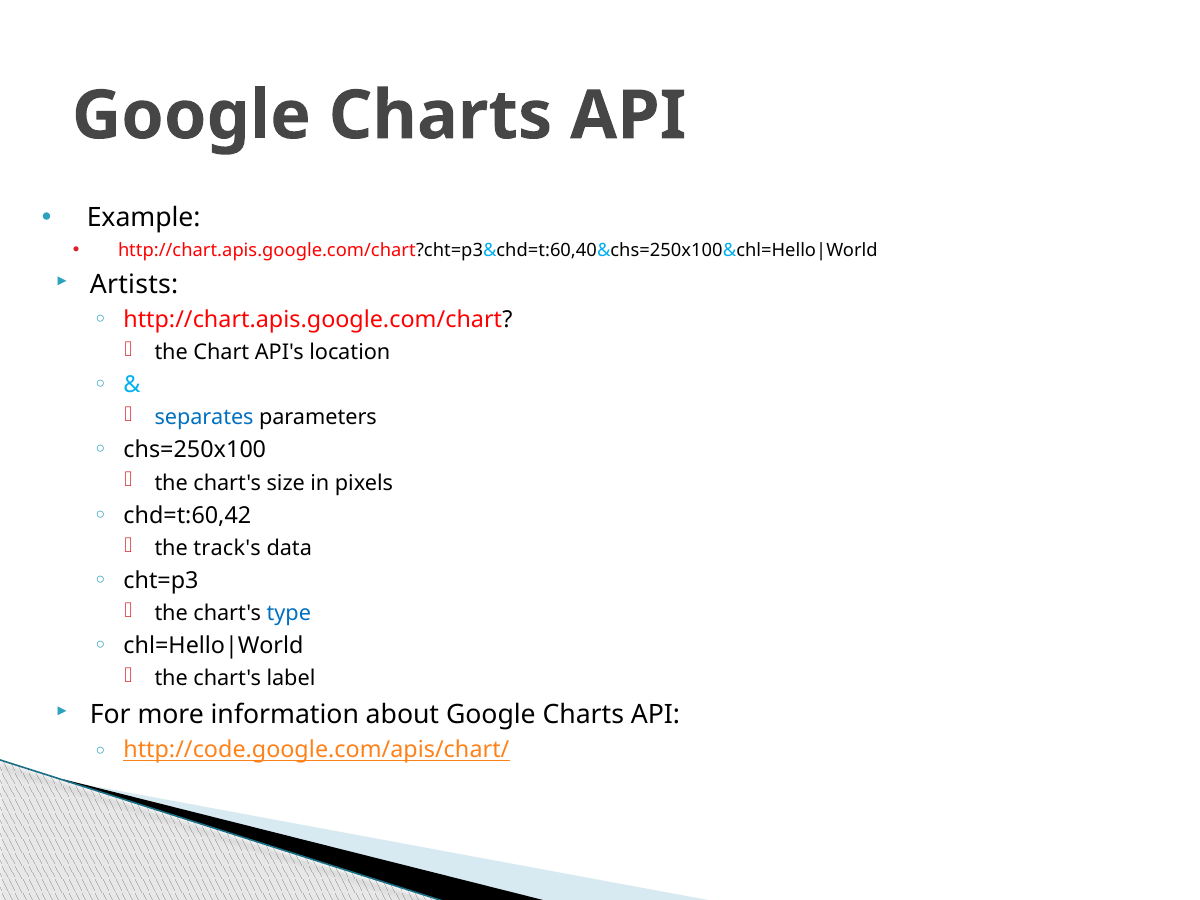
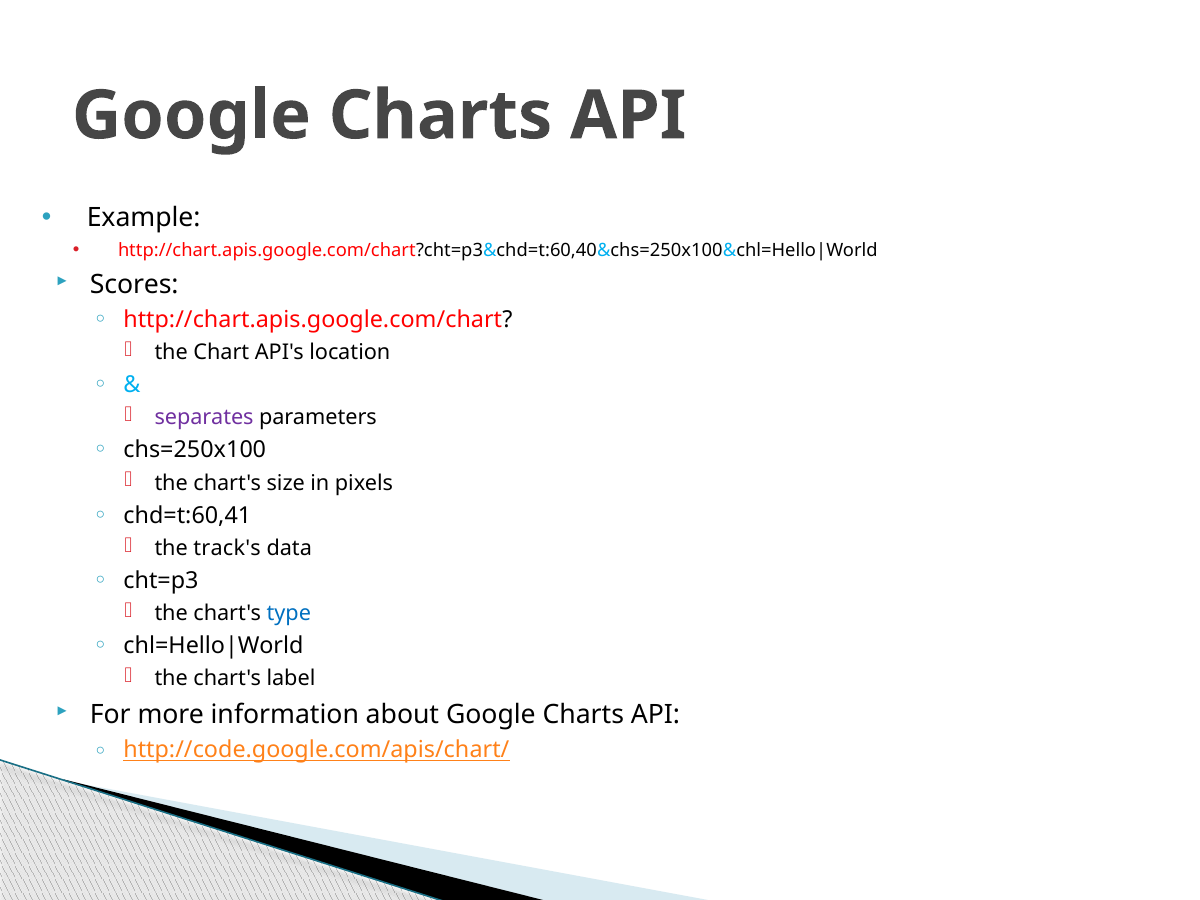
Artists: Artists -> Scores (134, 285)
separates colour: blue -> purple (204, 418)
chd=t:60,42: chd=t:60,42 -> chd=t:60,41 (187, 516)
